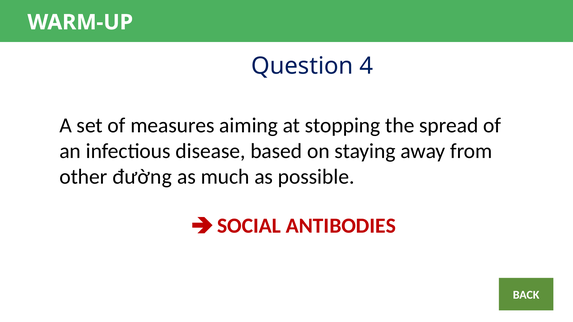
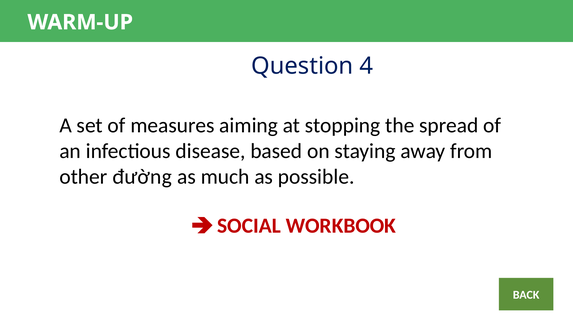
ANTIBODIES: ANTIBODIES -> WORKBOOK (341, 226)
